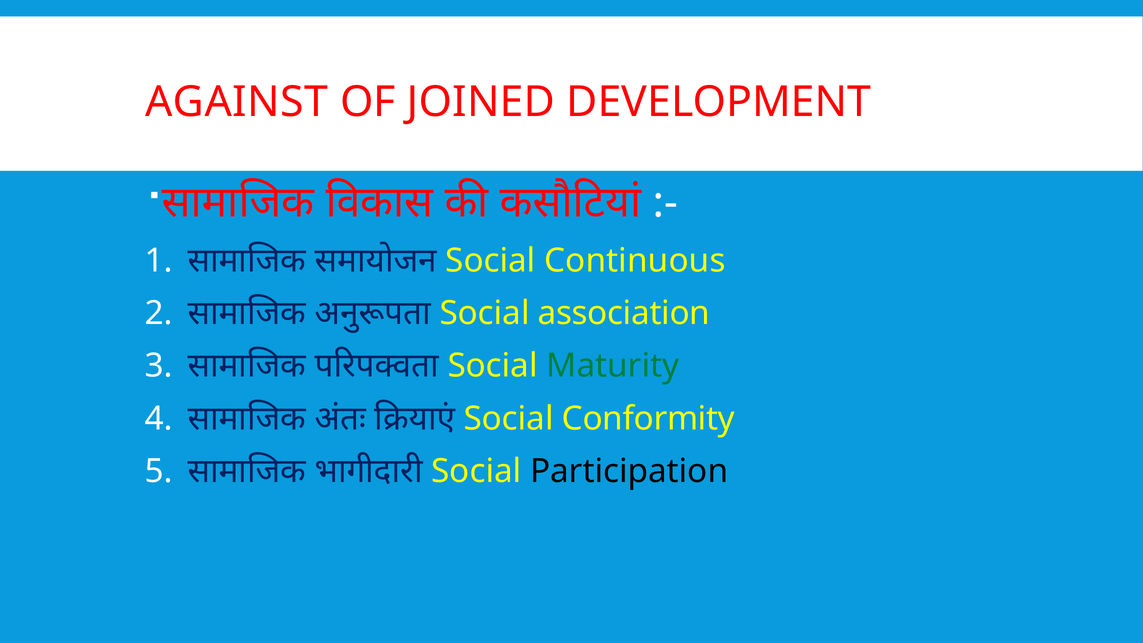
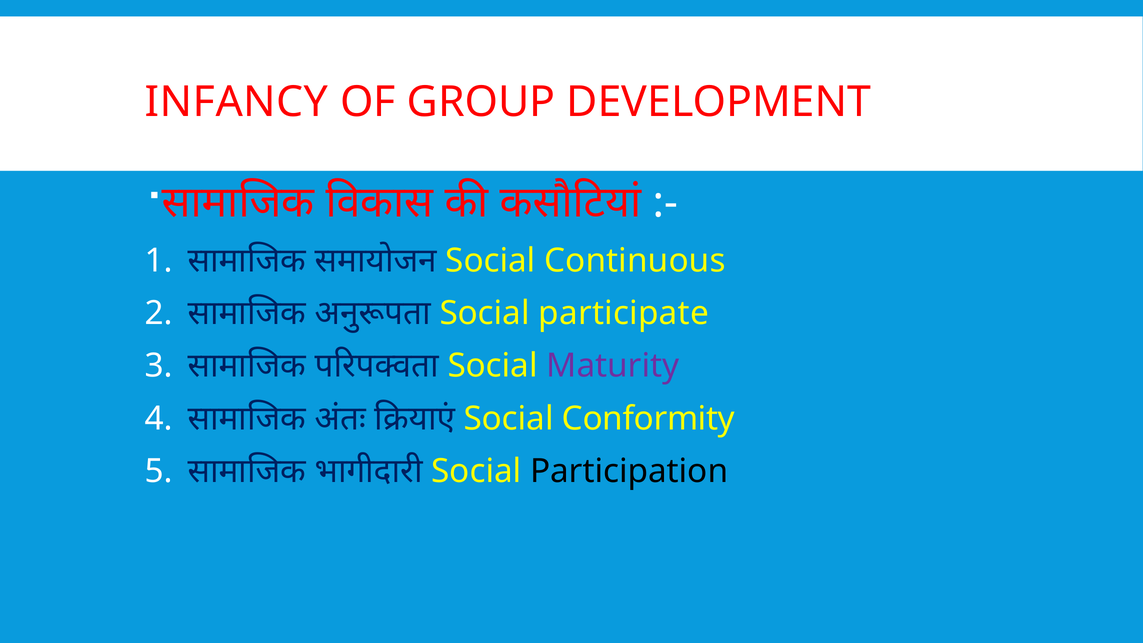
AGAINST: AGAINST -> INFANCY (237, 102)
JOINED: JOINED -> GROUP (481, 102)
association: association -> participate (624, 313)
Maturity colour: green -> purple (613, 366)
